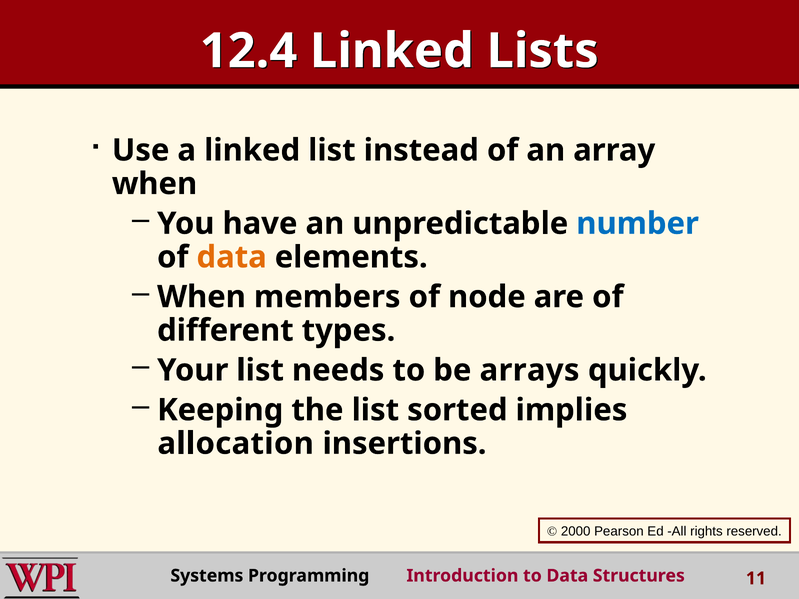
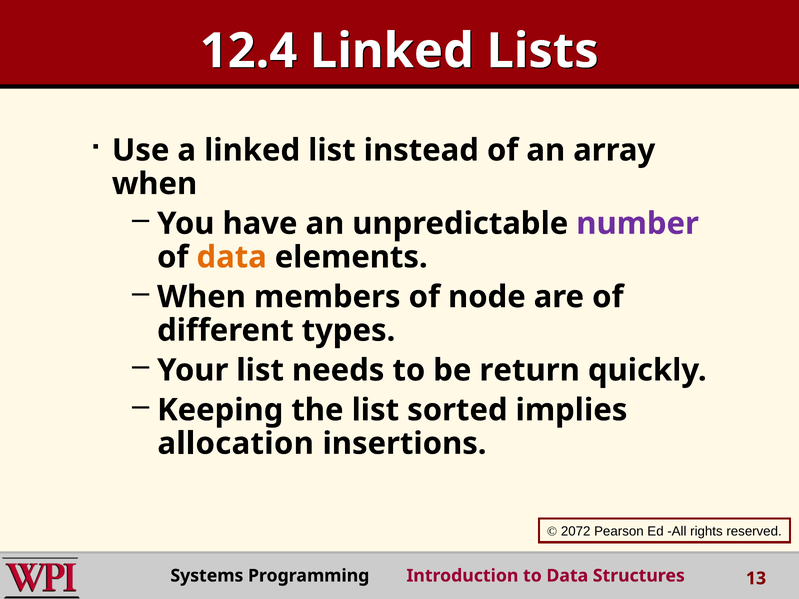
number colour: blue -> purple (638, 224)
arrays: arrays -> return (530, 370)
2000: 2000 -> 2072 (576, 532)
11: 11 -> 13 (756, 579)
